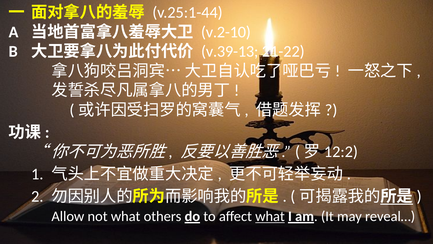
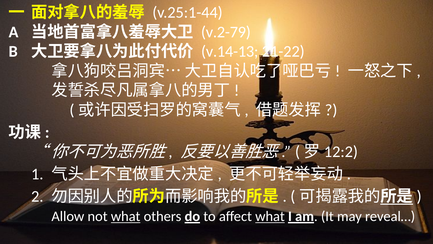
v.2-10: v.2-10 -> v.2-79 (226, 32)
v.39-13: v.39-13 -> v.14-13 (230, 51)
what underline: none -> present (126, 216)
